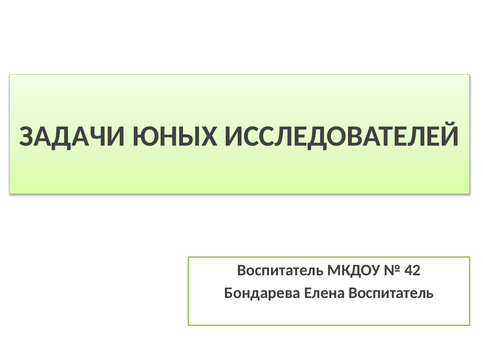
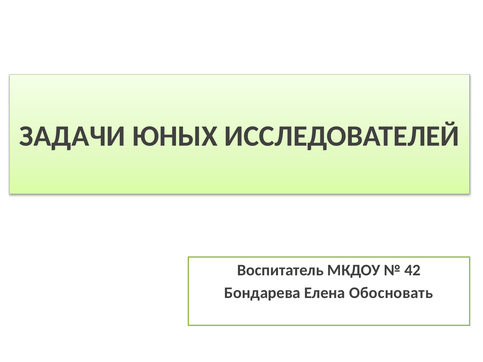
Елена Воспитатель: Воспитатель -> Обосновать (391, 293)
